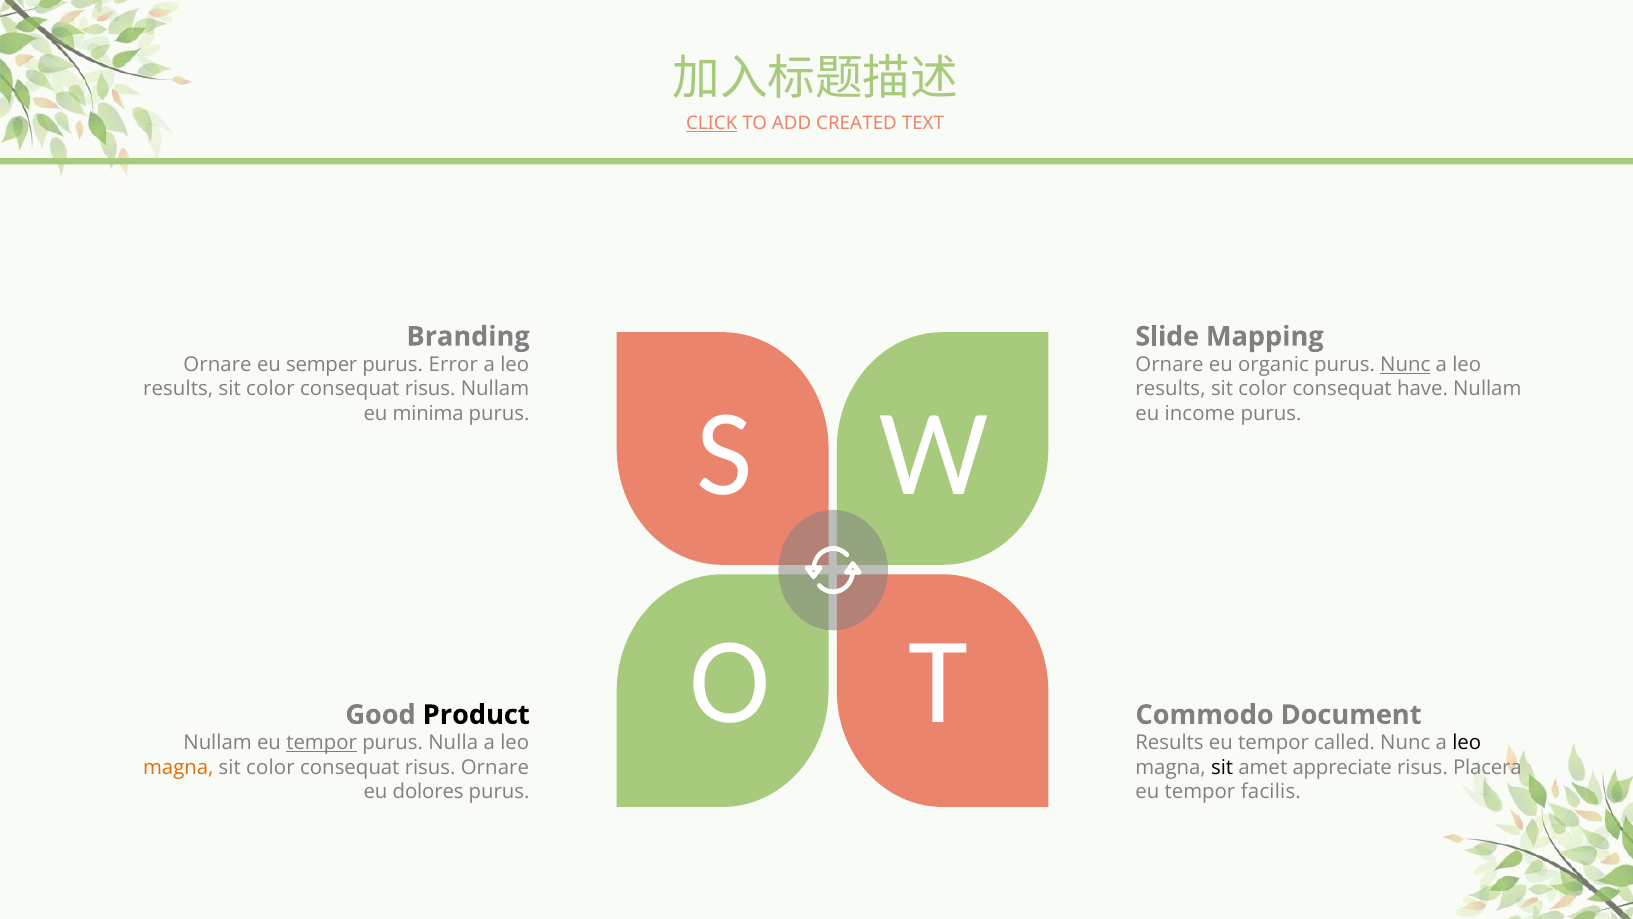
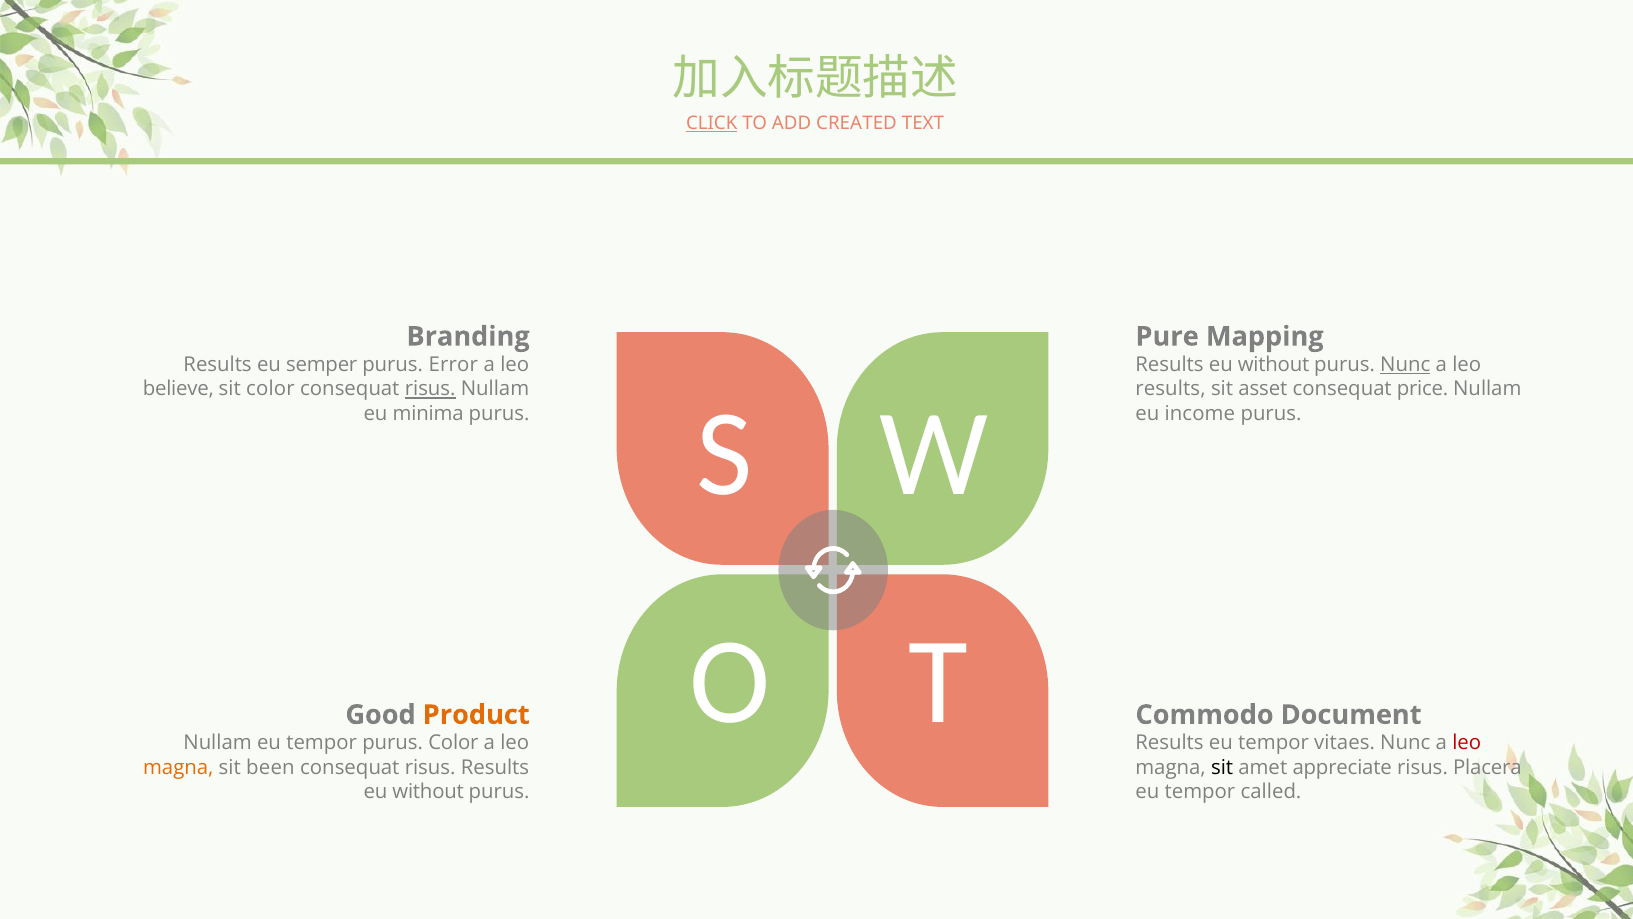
Slide: Slide -> Pure (1167, 337)
Ornare: Ornare -> Results (218, 365)
Ornare: Ornare -> Results (1170, 365)
organic: organic -> without (1274, 365)
results: results -> believe (178, 389)
risus underline: none -> present (430, 389)
color: color -> asset (1263, 389)
have: have -> price (1423, 389)
Product colour: black -> orange (476, 715)
tempor underline: present -> none (322, 743)
purus Nulla: Nulla -> Color (453, 743)
called: called -> vitaes (1345, 743)
leo colour: black -> red (1467, 743)
color: color -> been (270, 767)
risus Ornare: Ornare -> Results (495, 767)
dolores: dolores -> without (428, 792)
facilis: facilis -> called (1271, 792)
